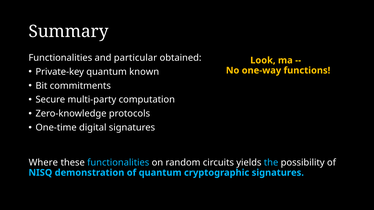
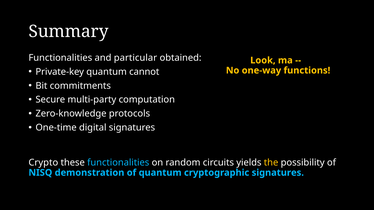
known: known -> cannot (144, 72)
Where: Where -> Crypto (43, 163)
the colour: light blue -> yellow (271, 163)
